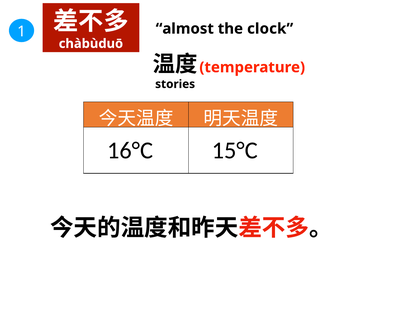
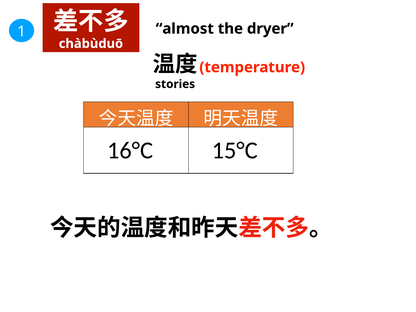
clock: clock -> dryer (270, 29)
